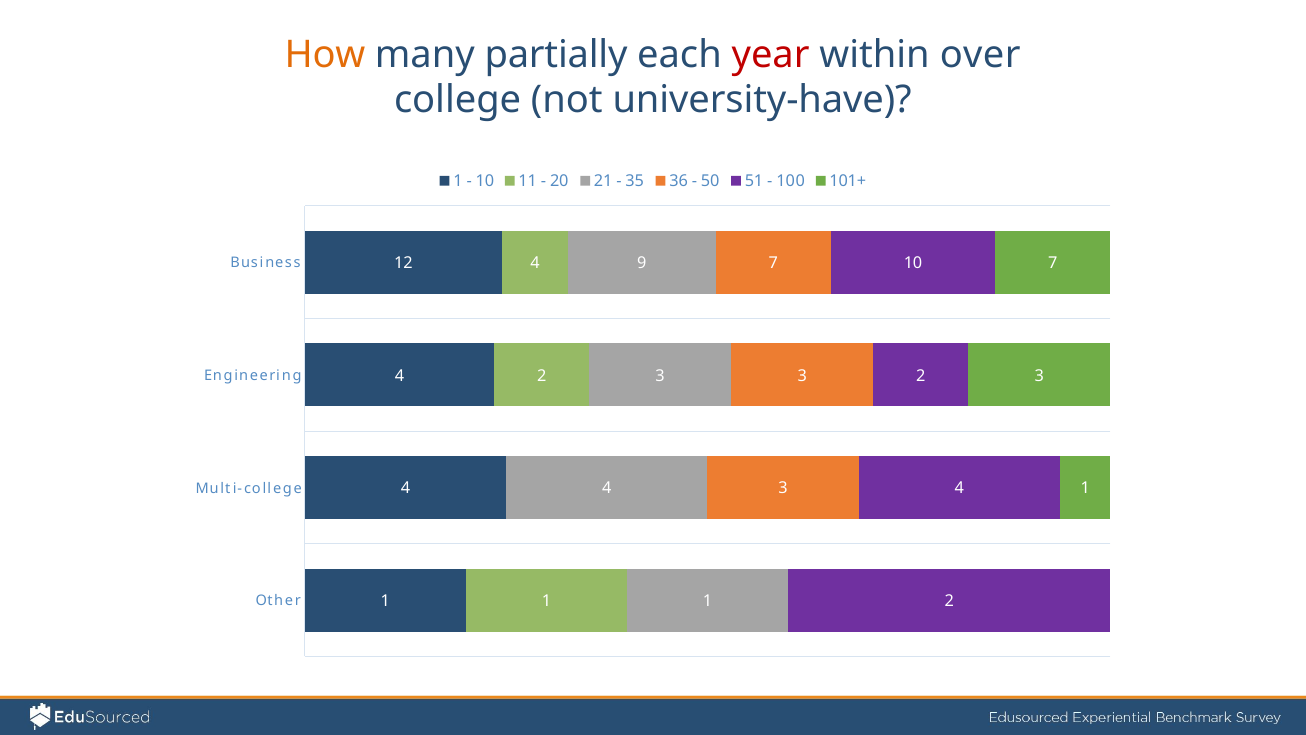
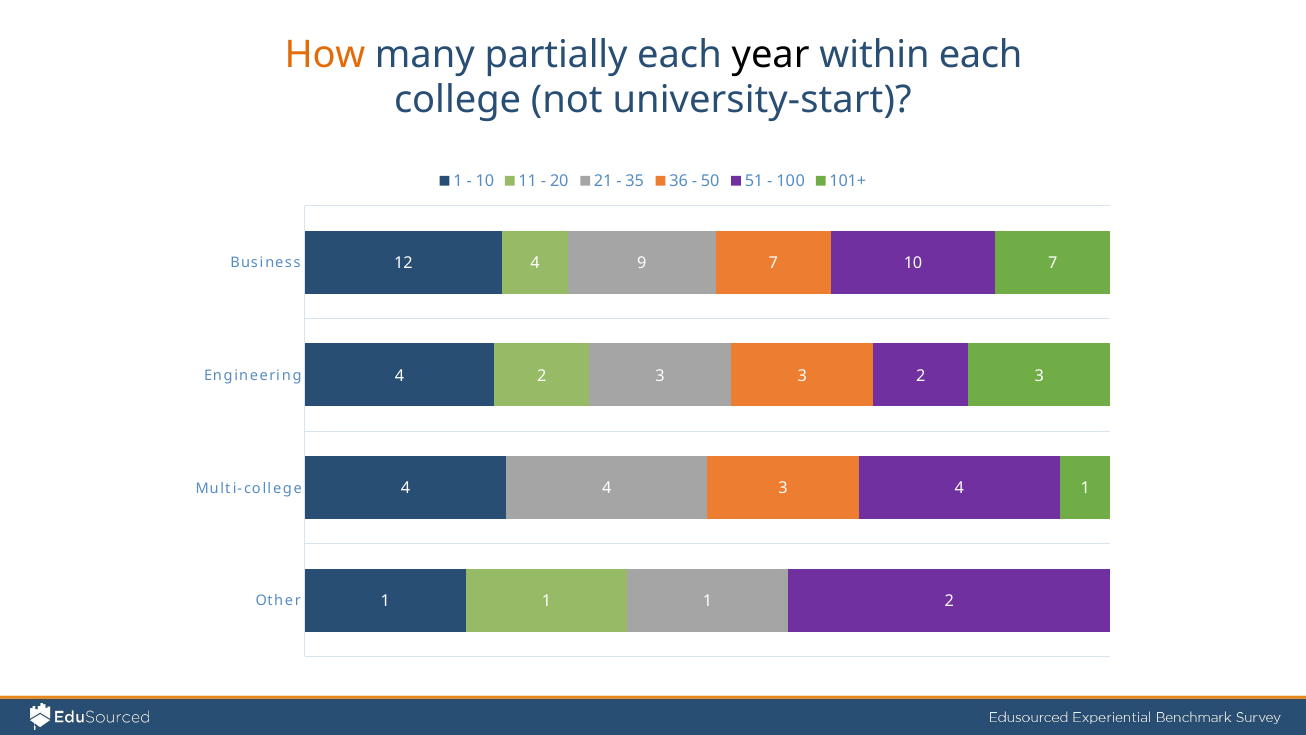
year colour: red -> black (771, 54)
within over: over -> each (981, 54)
university-have: university-have -> university-start (762, 100)
